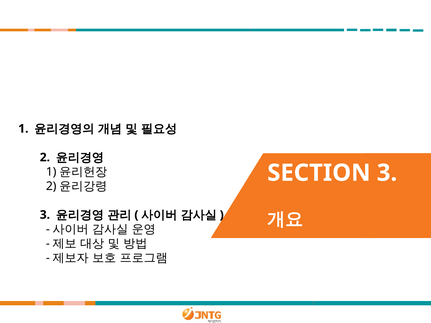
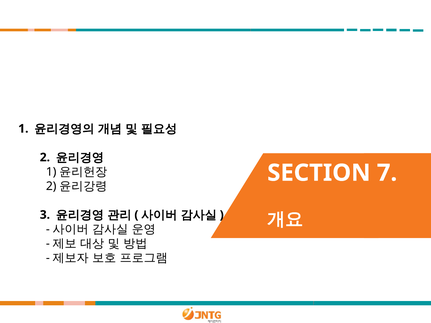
SECTION 3: 3 -> 7 (387, 173)
